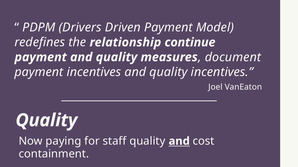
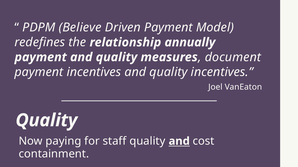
Drivers: Drivers -> Believe (80, 28)
continue: continue -> annually (190, 42)
